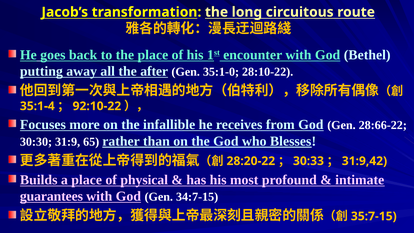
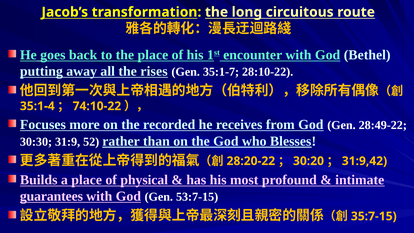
after: after -> rises (154, 71)
35:1-0: 35:1-0 -> 35:1-7 (221, 72)
92:10-22: 92:10-22 -> 74:10-22 (97, 106)
infallible: infallible -> recorded (169, 124)
28:66-22: 28:66-22 -> 28:49-22 (383, 125)
65: 65 -> 52 (91, 142)
30:33: 30:33 -> 30:20 (308, 161)
34:7-15: 34:7-15 -> 53:7-15 (197, 197)
